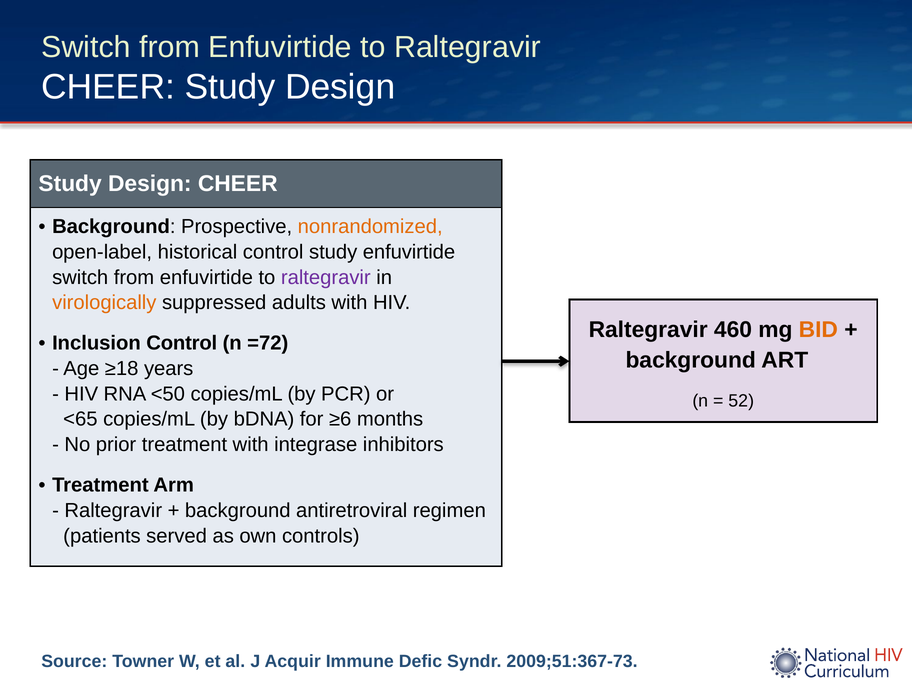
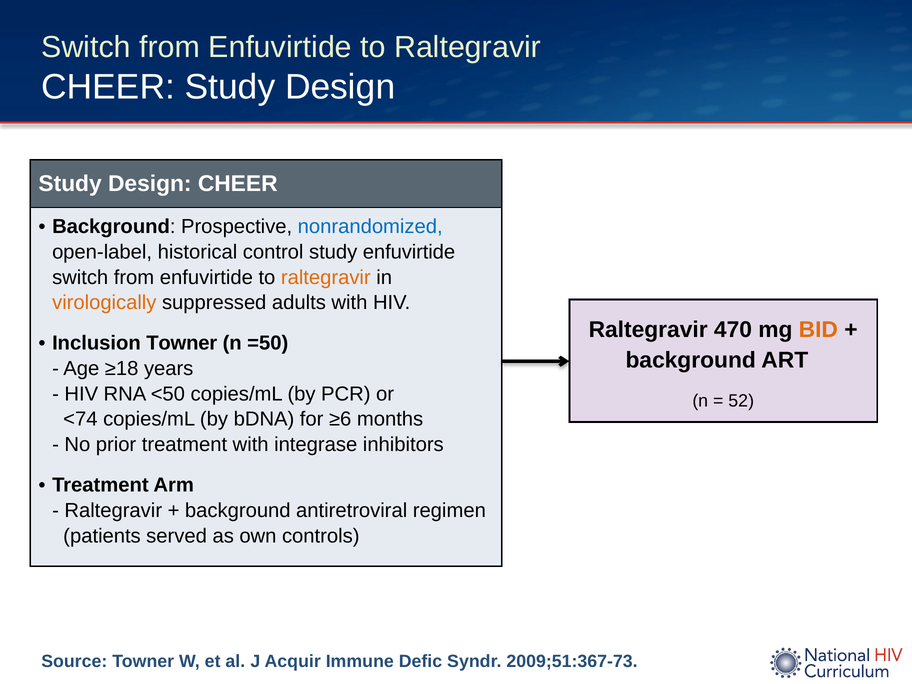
nonrandomized colour: orange -> blue (370, 227)
raltegravir colour: purple -> orange (326, 277)
460: 460 -> 470 (733, 330)
Inclusion Control: Control -> Towner (182, 343)
=72: =72 -> =50 (268, 343)
<65: <65 -> <74 (80, 419)
